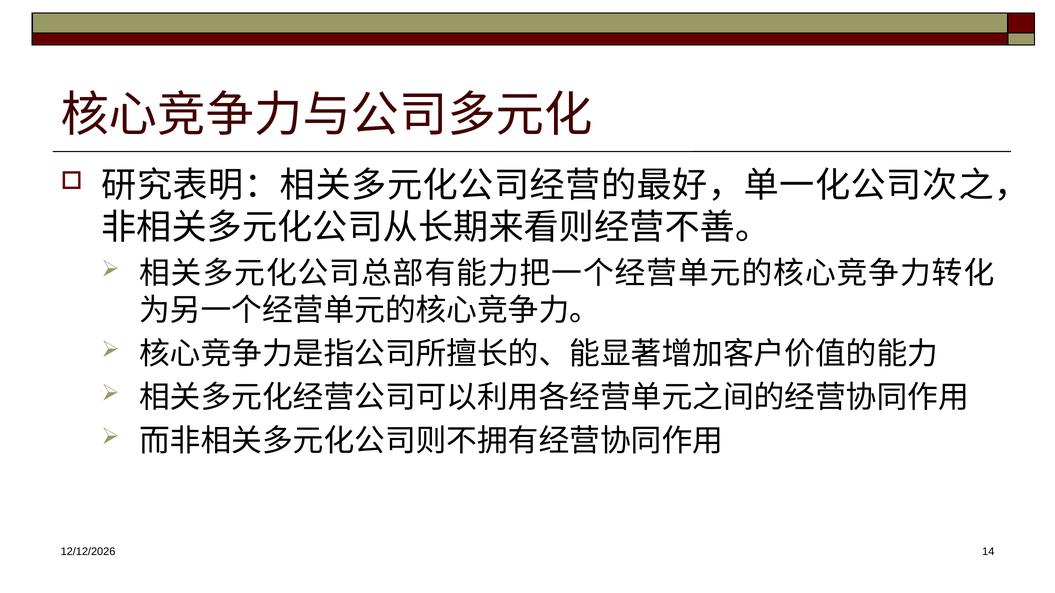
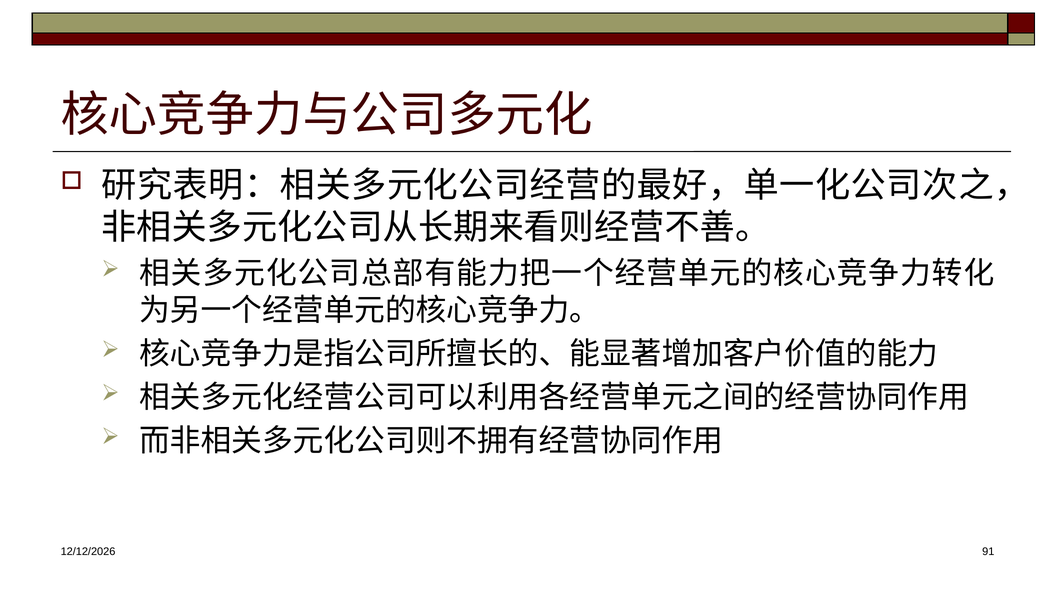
14: 14 -> 91 (988, 552)
